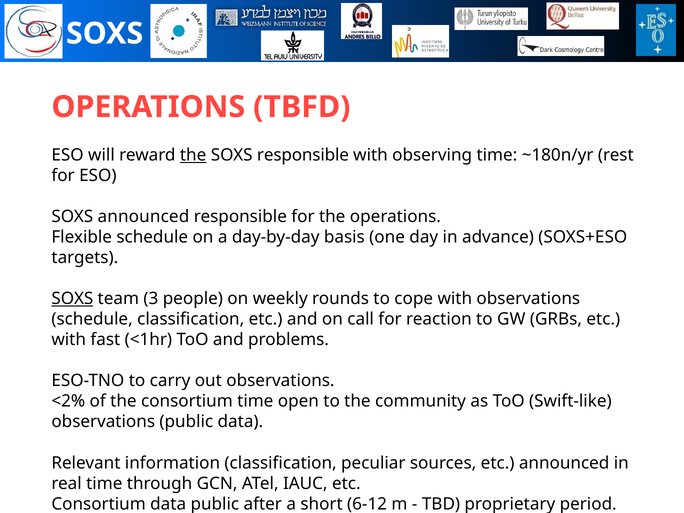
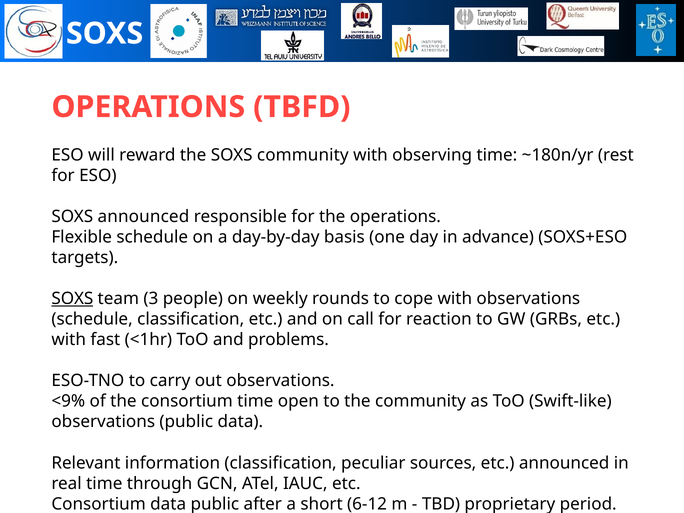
the underline: present -> none (193, 155)
SOXS responsible: responsible -> community (303, 155)
<2%: <2% -> <9% (68, 401)
